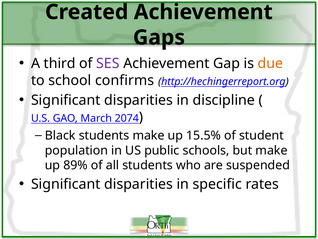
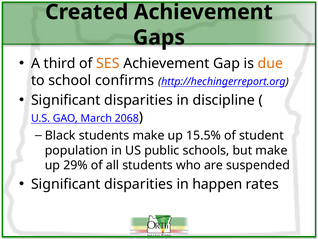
SES colour: purple -> orange (108, 63)
2074: 2074 -> 2068 (127, 118)
89%: 89% -> 29% (76, 165)
specific: specific -> happen (217, 184)
